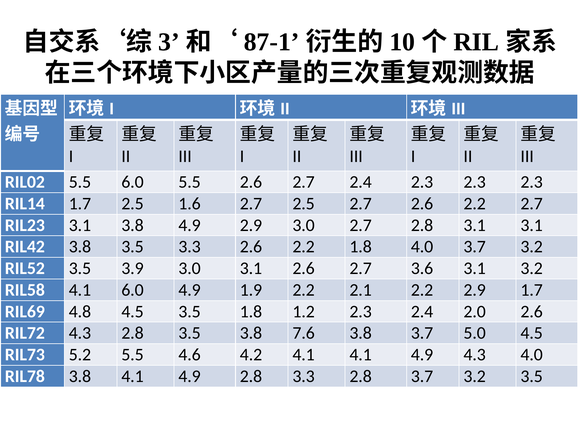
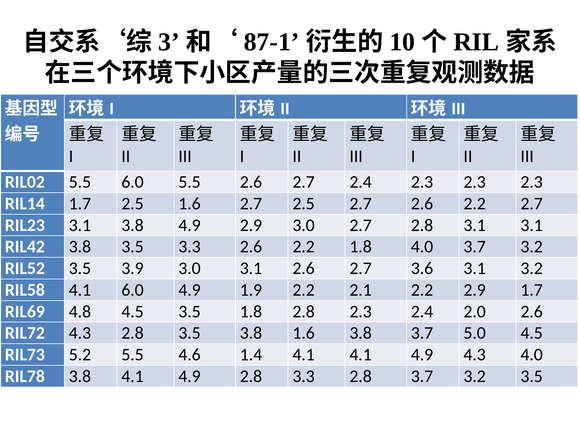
1.8 1.2: 1.2 -> 2.8 (304, 312)
3.8 7.6: 7.6 -> 1.6 (304, 333)
4.2: 4.2 -> 1.4 (251, 355)
